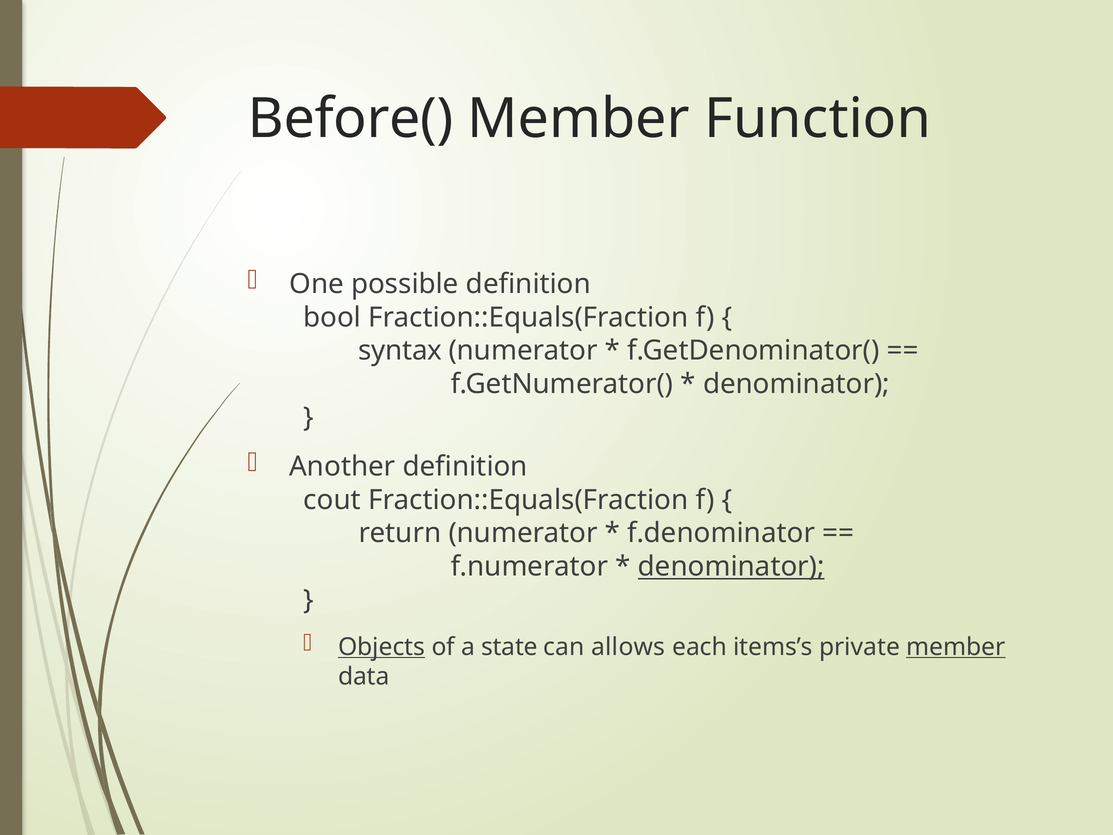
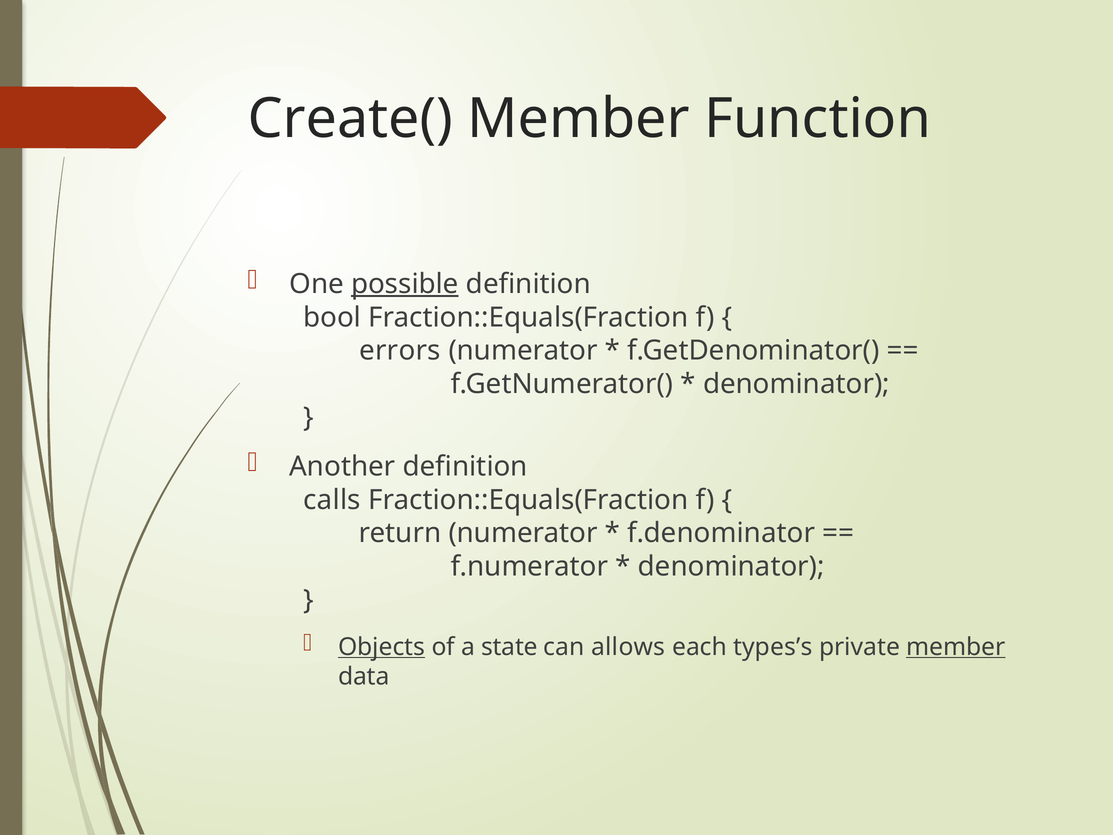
Before(: Before( -> Create( (350, 119)
possible underline: none -> present (405, 284)
syntax: syntax -> errors (400, 351)
cout: cout -> calls (332, 500)
denominator underline: present -> none (731, 567)
items’s: items’s -> types’s (773, 647)
